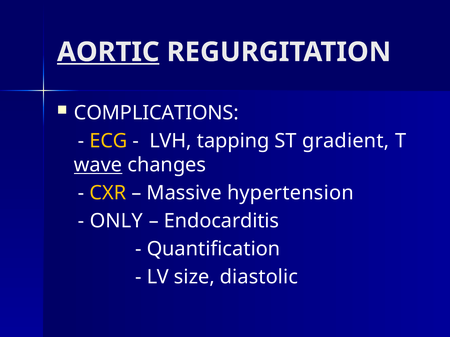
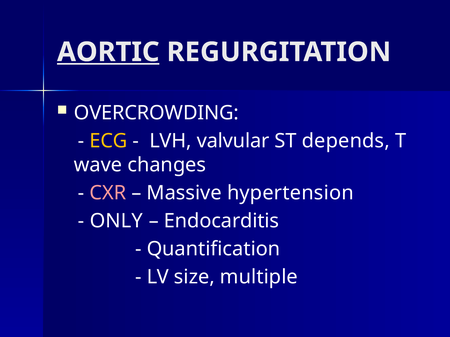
COMPLICATIONS: COMPLICATIONS -> OVERCROWDING (156, 113)
tapping: tapping -> valvular (233, 141)
gradient: gradient -> depends (346, 141)
wave underline: present -> none (98, 165)
CXR colour: yellow -> pink (108, 193)
diastolic: diastolic -> multiple (259, 277)
